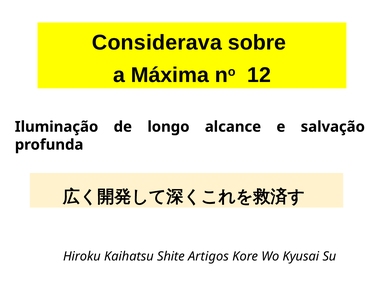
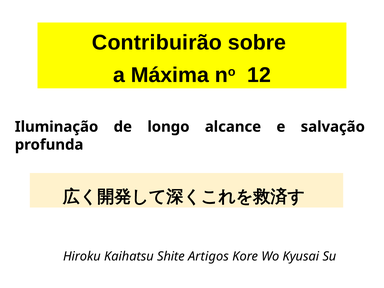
Considerava: Considerava -> Contribuirão (157, 43)
